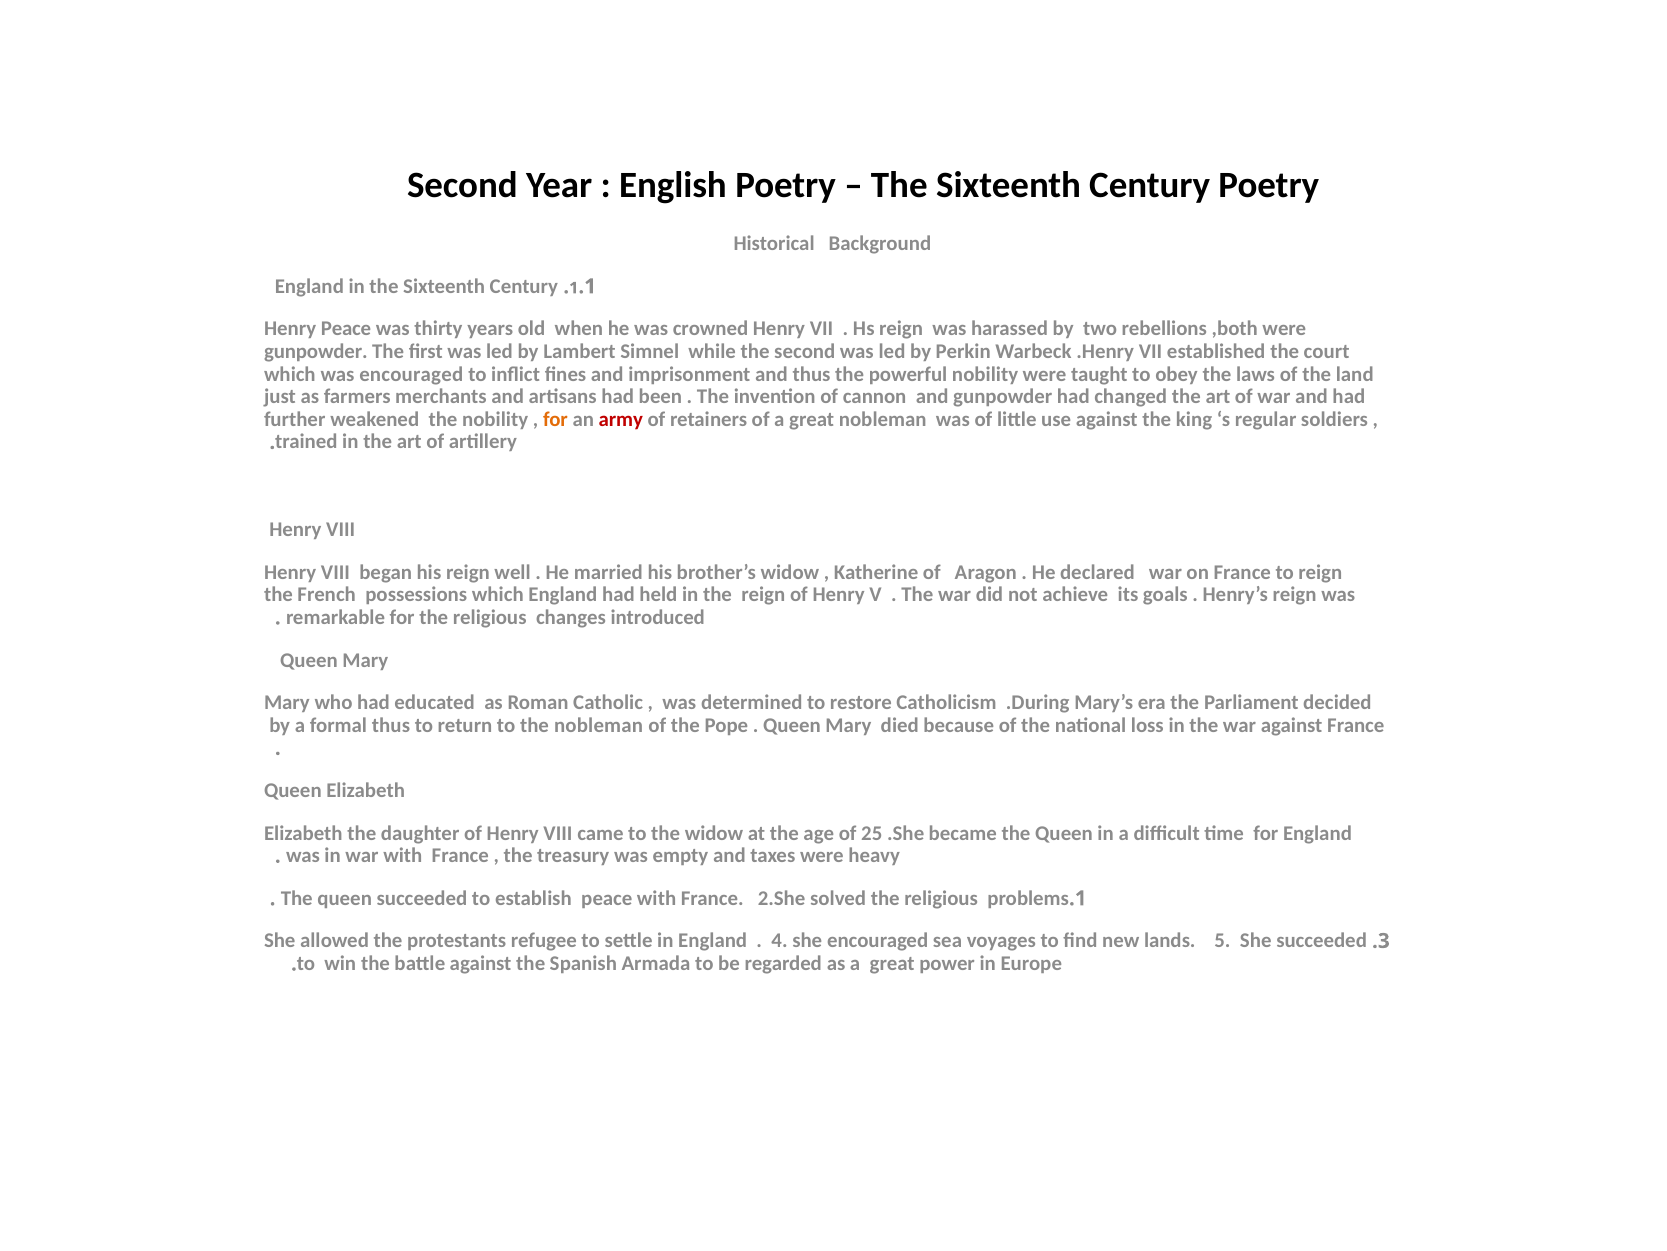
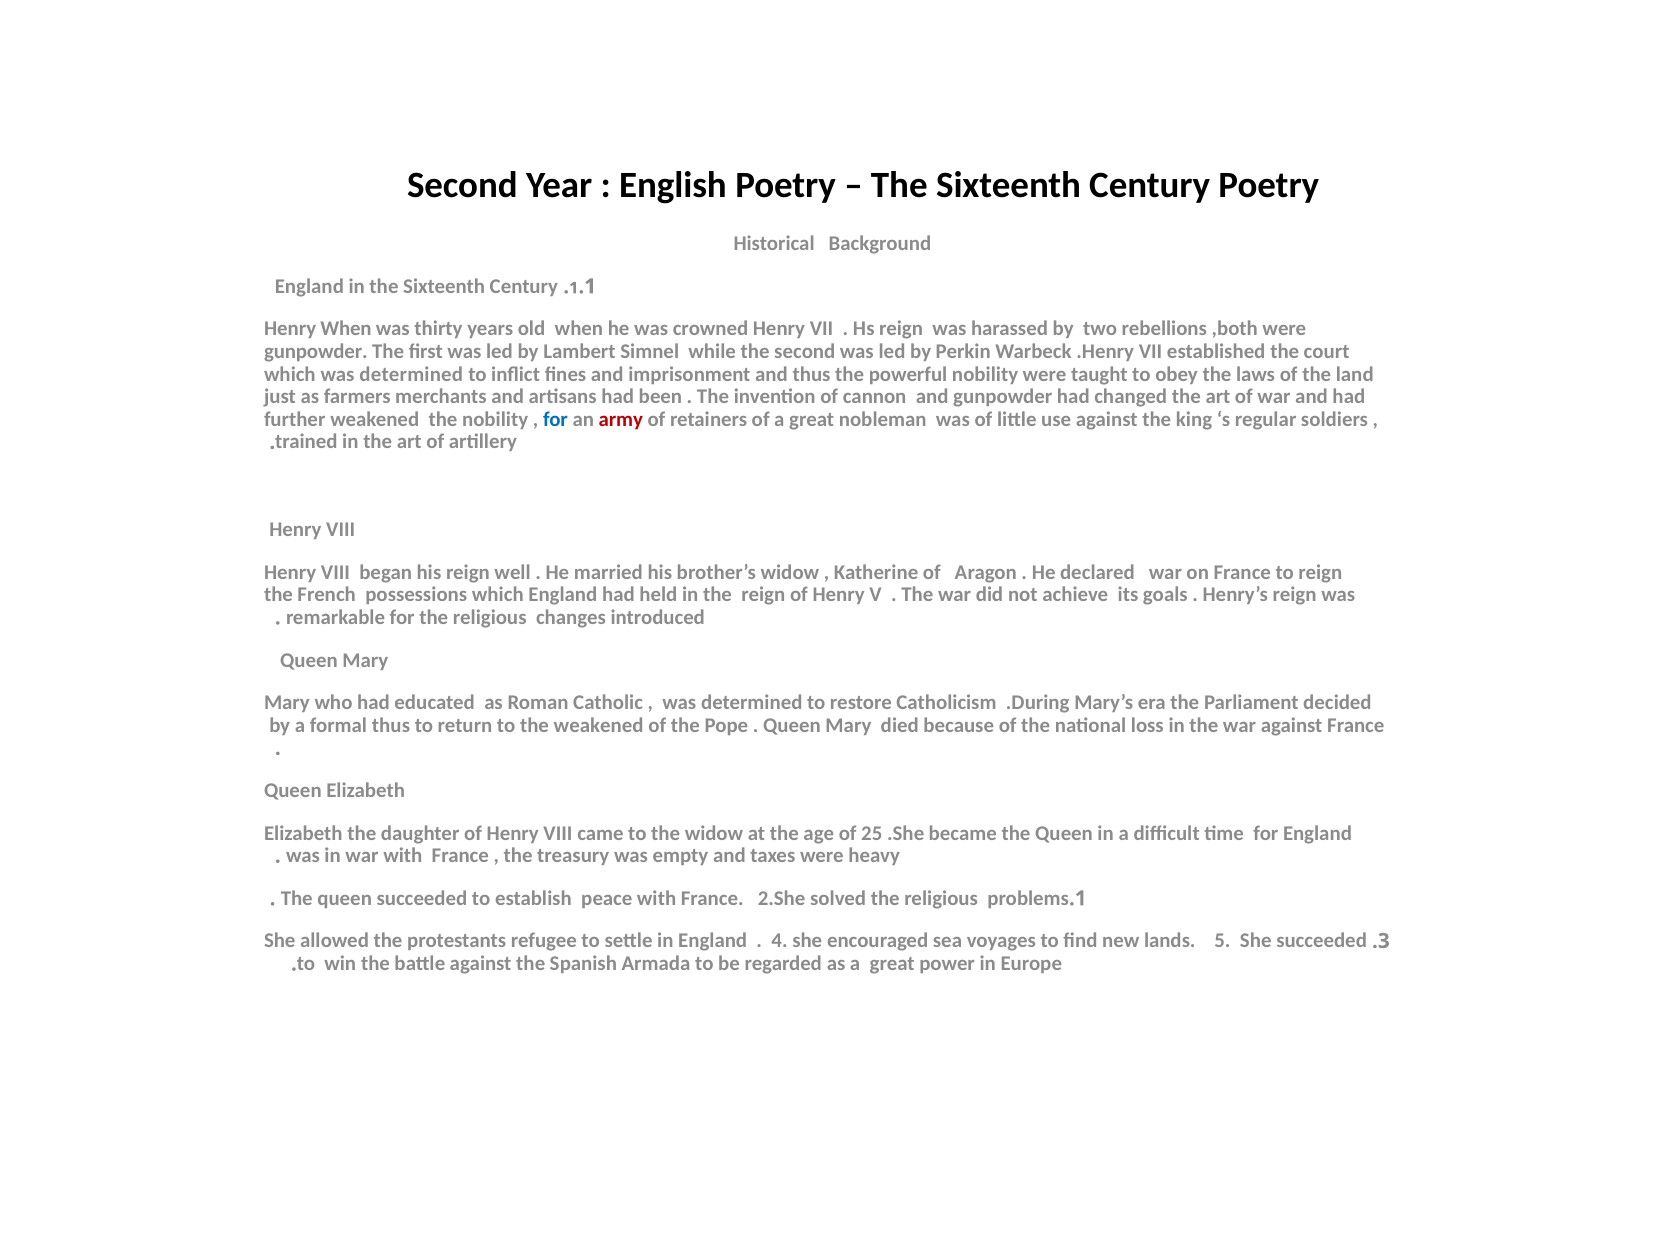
Henry Peace: Peace -> When (346, 329)
which was encouraged: encouraged -> determined (411, 374)
for colour: orange -> blue (555, 419)
the nobleman: nobleman -> weakened (599, 725)
